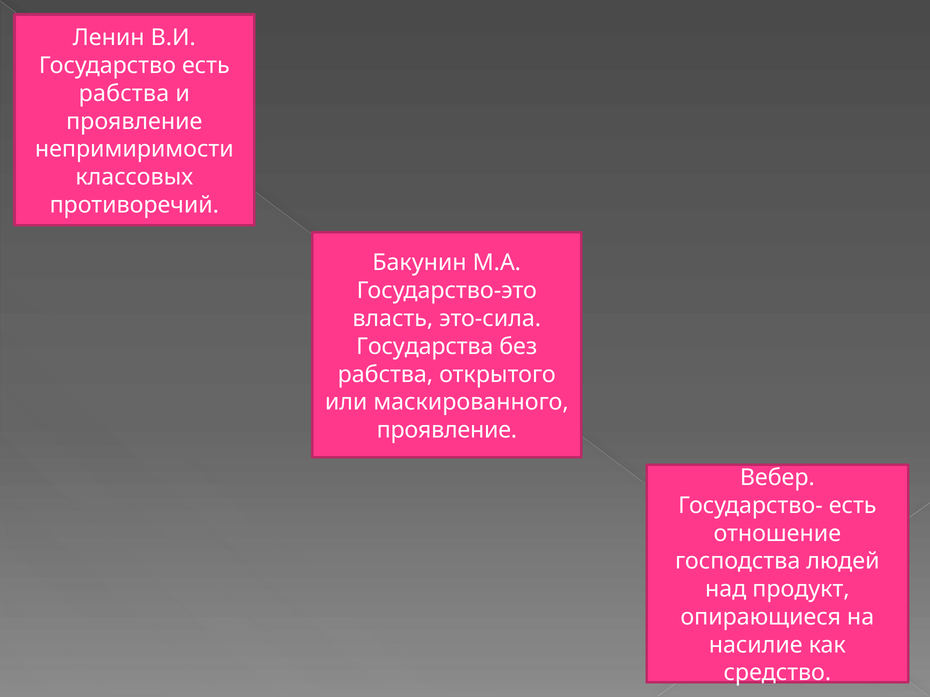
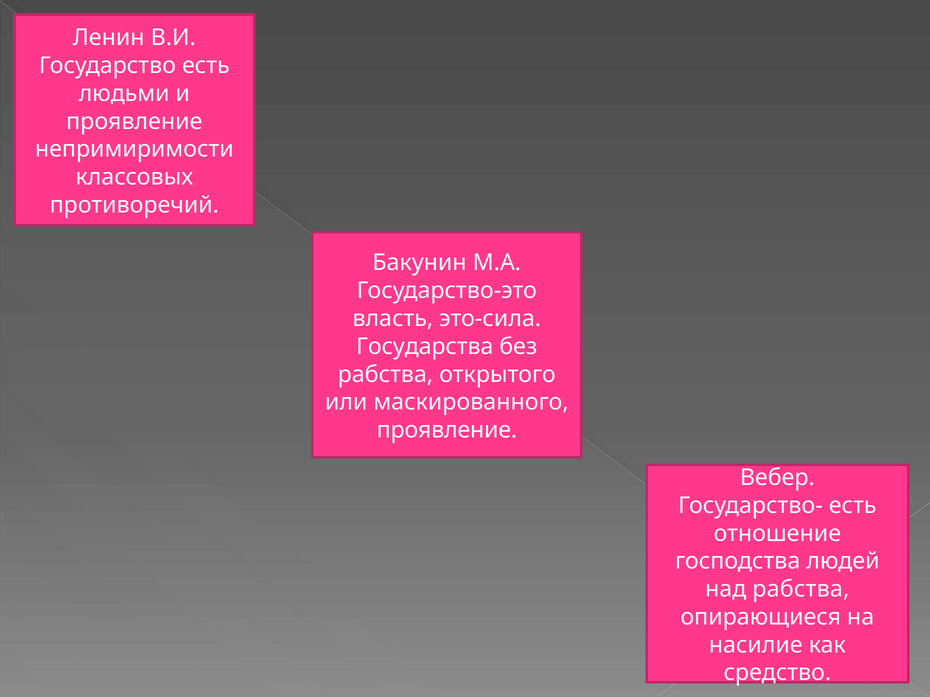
рабства: рабства -> людьми (124, 94)
над продукт: продукт -> рабства (801, 590)
